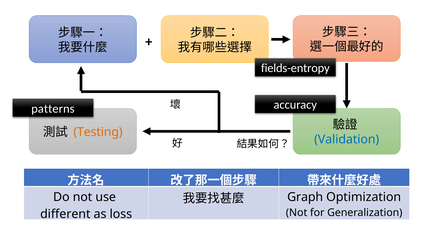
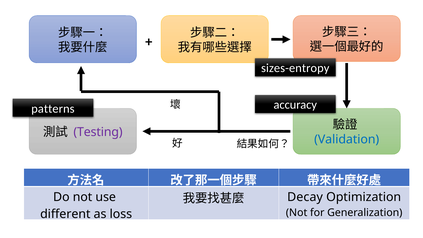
fields-entropy: fields-entropy -> sizes-entropy (295, 68)
Testing colour: orange -> purple (98, 132)
Graph: Graph -> Decay (305, 197)
